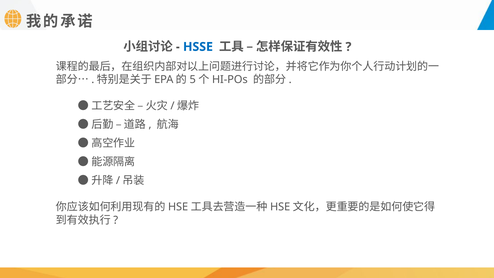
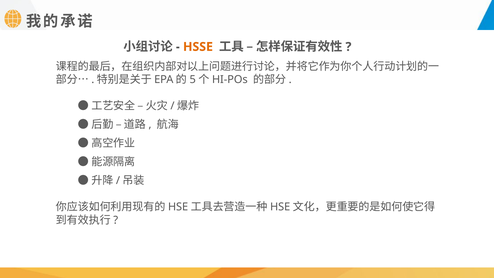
HSSE colour: blue -> orange (198, 47)
